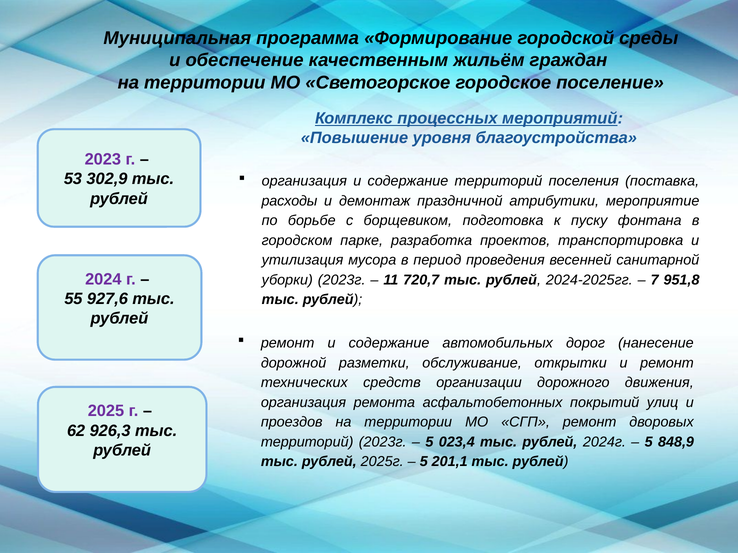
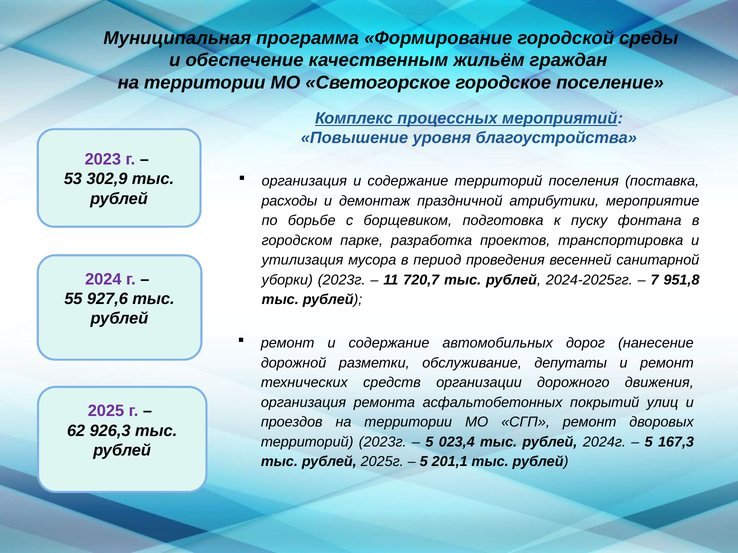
открытки: открытки -> депутаты (571, 363)
848,9: 848,9 -> 167,3 (676, 442)
